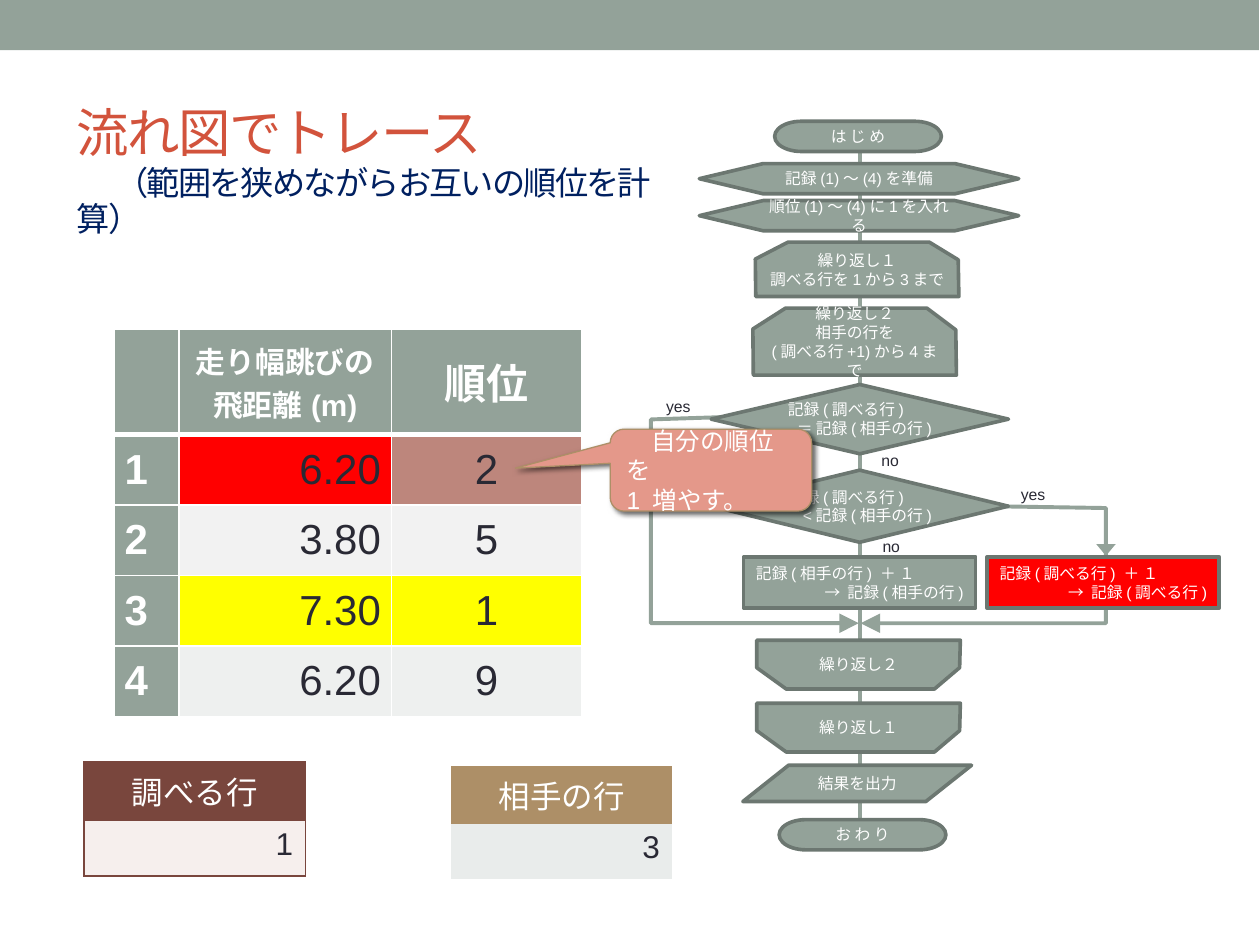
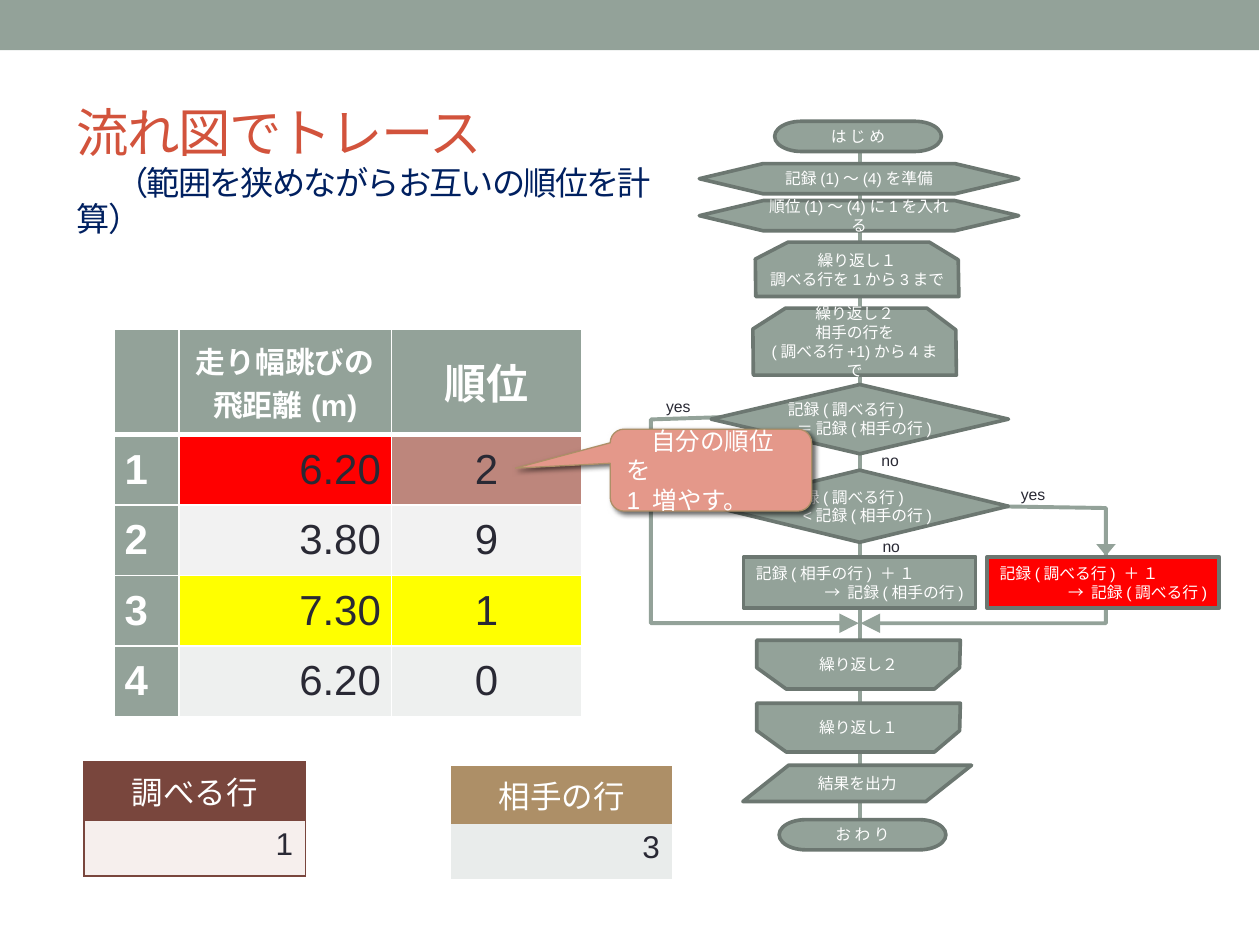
5: 5 -> 9 (487, 541)
9: 9 -> 0 (487, 682)
